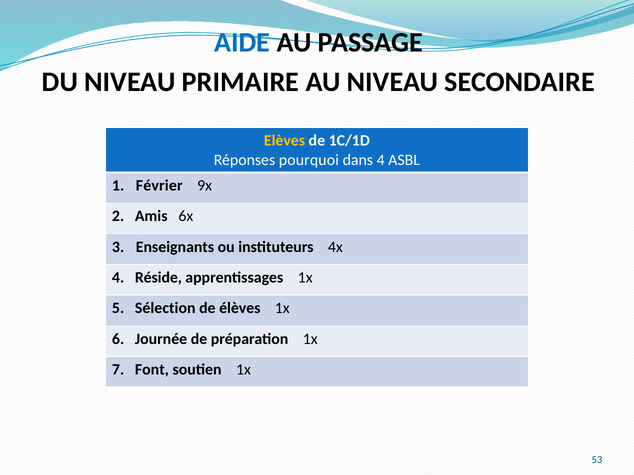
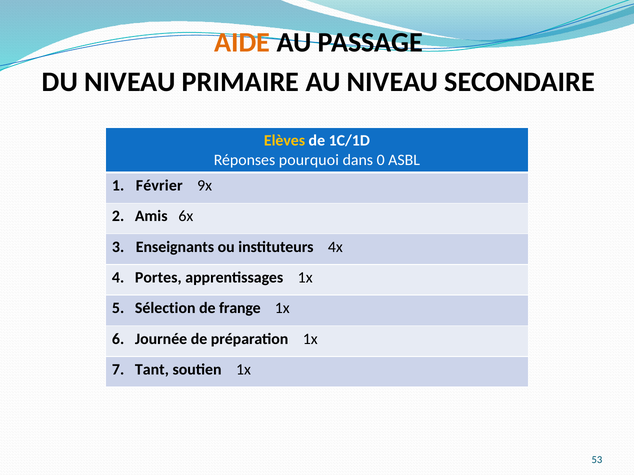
AIDE colour: blue -> orange (242, 43)
dans 4: 4 -> 0 (381, 160)
Réside: Réside -> Portes (158, 278)
élèves: élèves -> frange (240, 308)
Font: Font -> Tant (152, 370)
